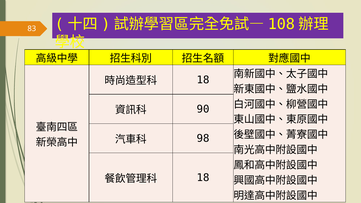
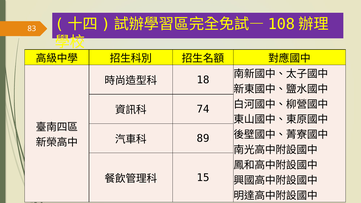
90: 90 -> 74 (203, 109)
98: 98 -> 89 (203, 139)
18: 18 -> 15 (203, 178)
